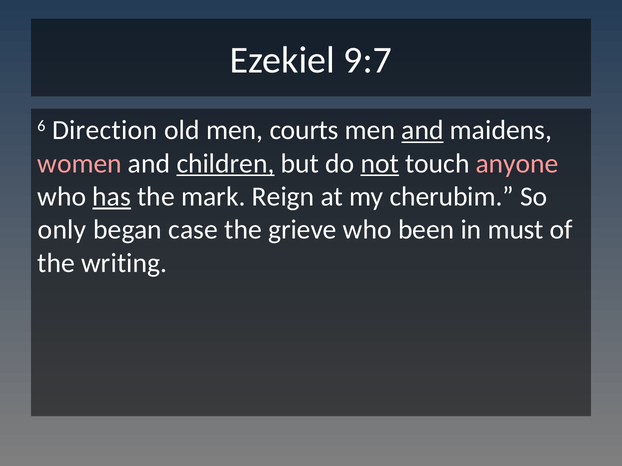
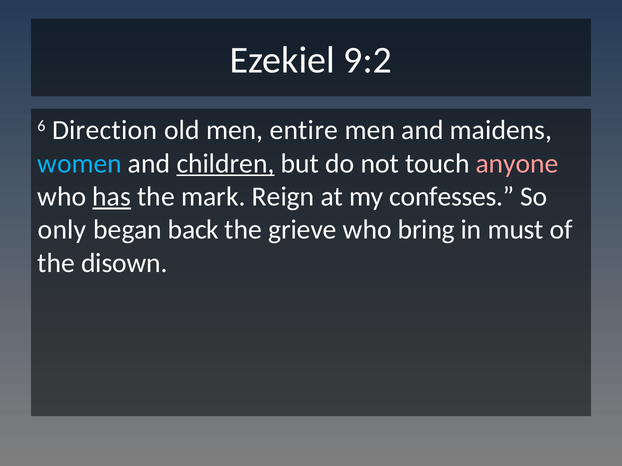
9:7: 9:7 -> 9:2 (368, 60)
courts: courts -> entire (304, 130)
and underline: present -> none (422, 130)
women colour: pink -> light blue (80, 164)
not underline: present -> none (380, 164)
cherubim: cherubim -> confesses (452, 197)
case: case -> back (193, 230)
been: been -> bring (426, 230)
writing: writing -> disown (124, 263)
